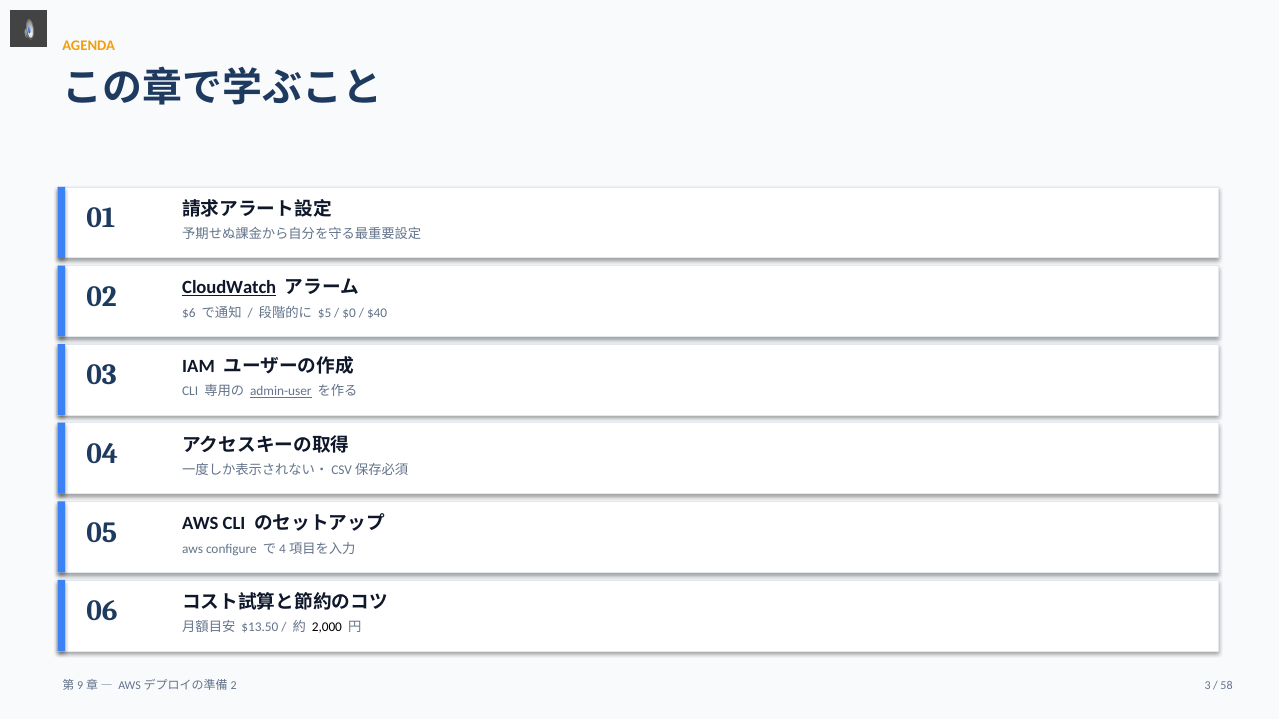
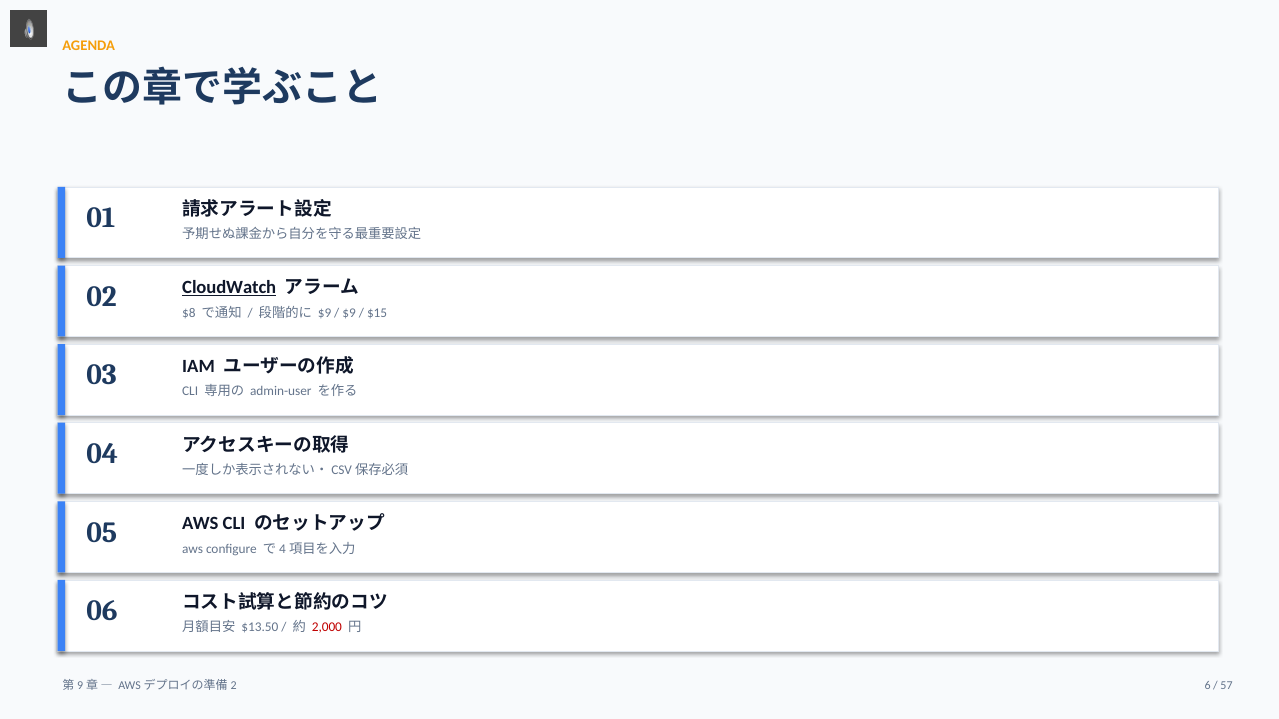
$6: $6 -> $8 (189, 313)
$5: $5 -> $9 (325, 313)
$0: $0 -> $9 (349, 313)
$40: $40 -> $15 (377, 313)
admin-user underline: present -> none (281, 392)
2,000 colour: black -> red (327, 628)
3: 3 -> 6 (1208, 686)
58: 58 -> 57 (1227, 686)
